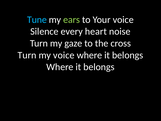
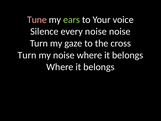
Tune colour: light blue -> pink (37, 20)
every heart: heart -> noise (96, 31)
my voice: voice -> noise (64, 55)
